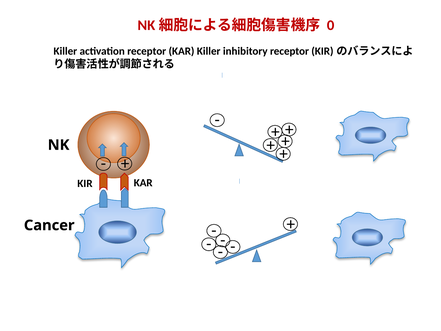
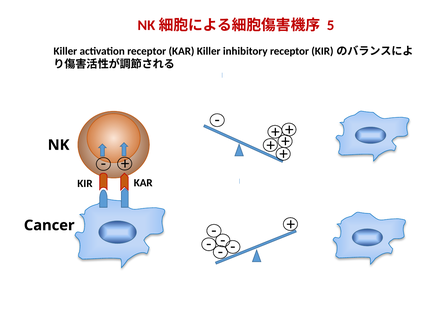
0: 0 -> 5 (331, 25)
